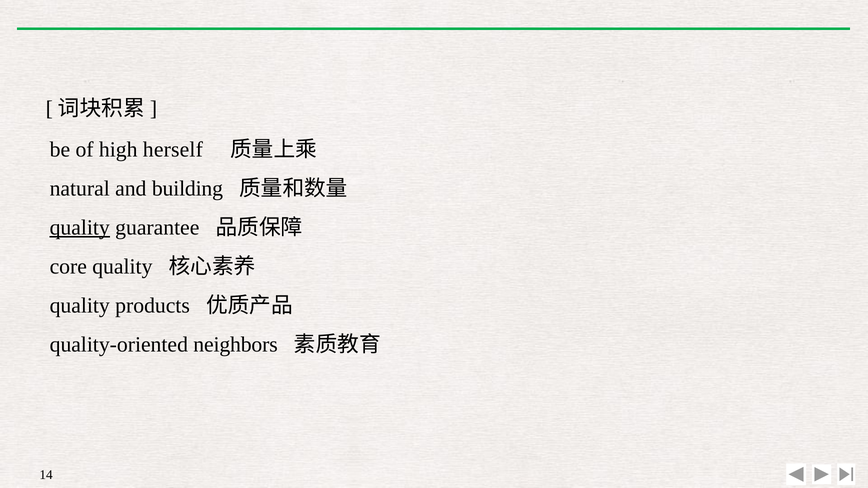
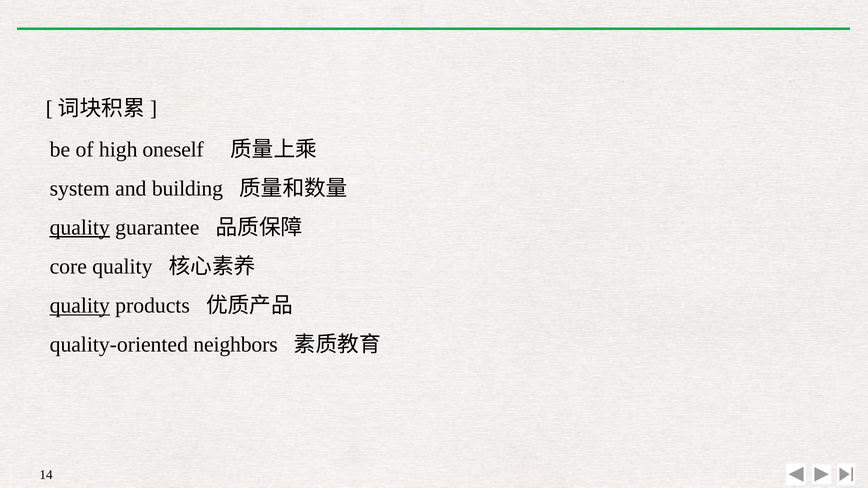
herself: herself -> oneself (173, 150)
natural: natural -> system (80, 189)
quality underline: none -> present (80, 306)
